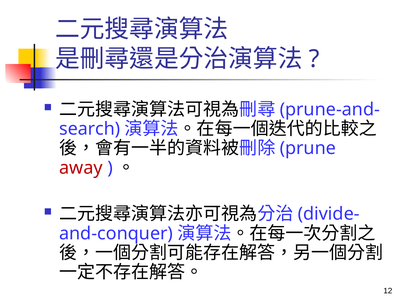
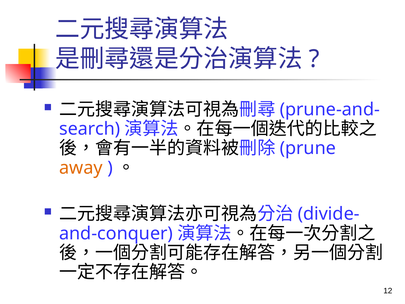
away colour: red -> orange (81, 168)
